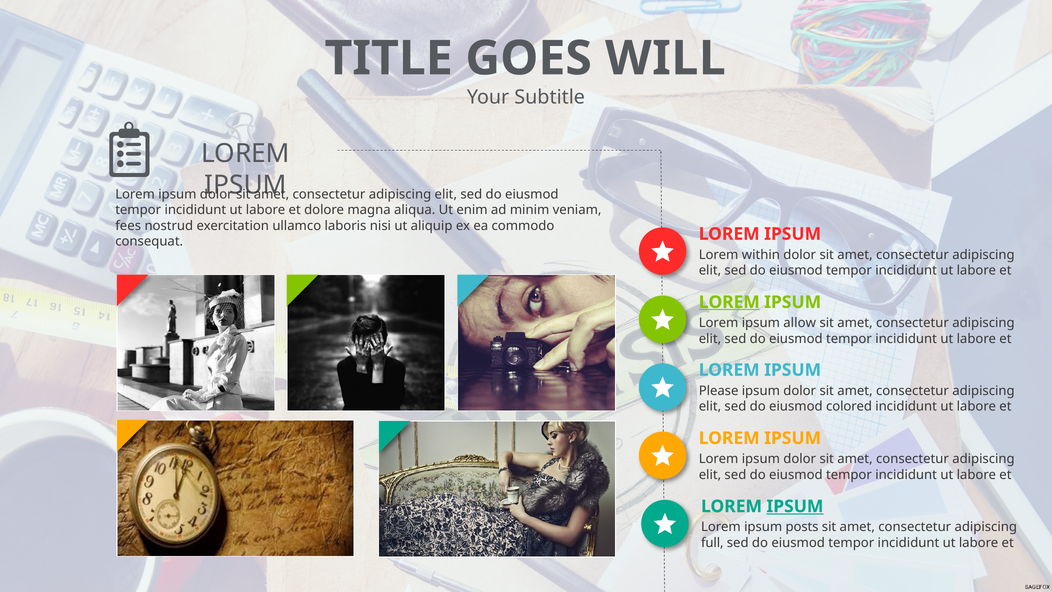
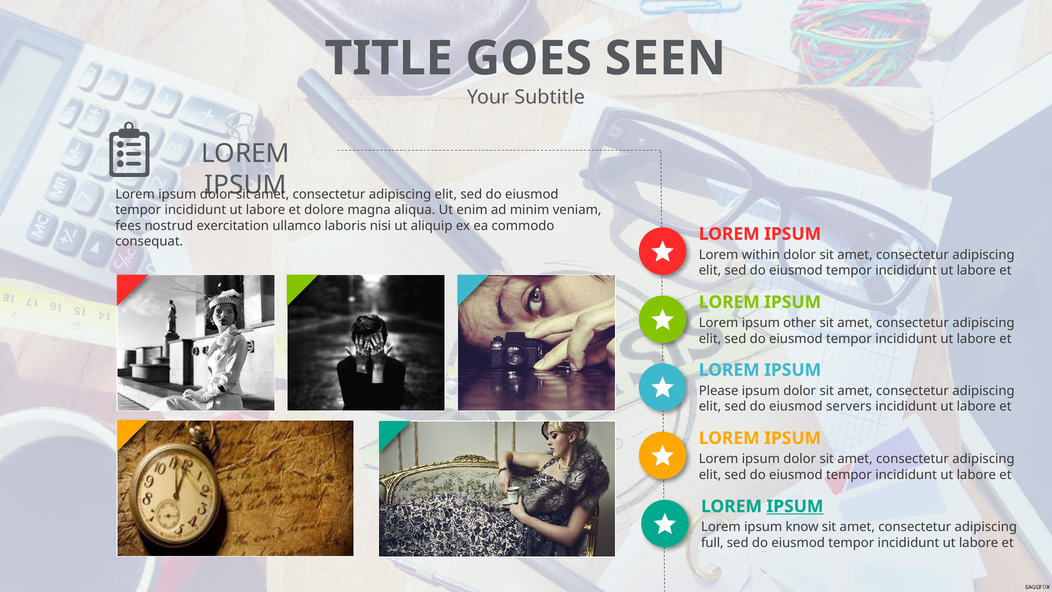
WILL: WILL -> SEEN (665, 58)
LOREM underline: present -> none (729, 302)
allow: allow -> other (800, 323)
colored: colored -> servers (849, 406)
posts: posts -> know (802, 527)
